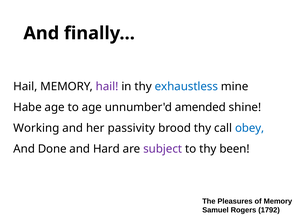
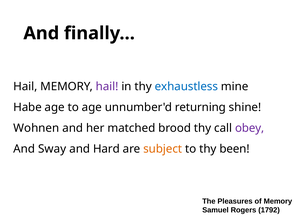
amended: amended -> returning (200, 107)
Working: Working -> Wohnen (36, 128)
passivity: passivity -> matched (131, 128)
obey colour: blue -> purple (250, 128)
Done: Done -> Sway (52, 149)
subject colour: purple -> orange (163, 149)
